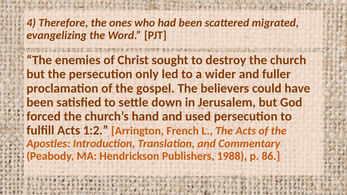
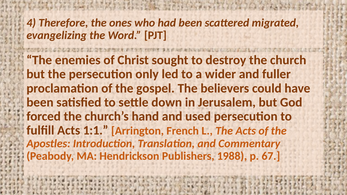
1:2: 1:2 -> 1:1 (96, 130)
86: 86 -> 67 (271, 156)
